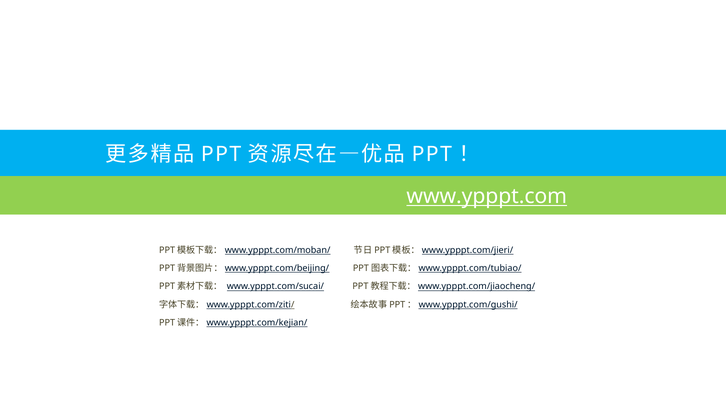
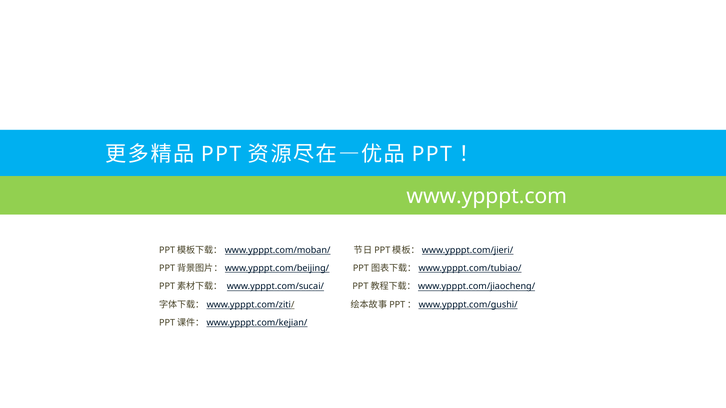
www.ypppt.com underline: present -> none (487, 197)
